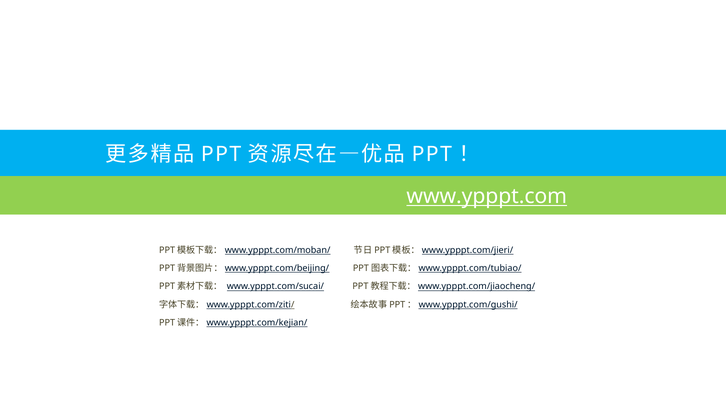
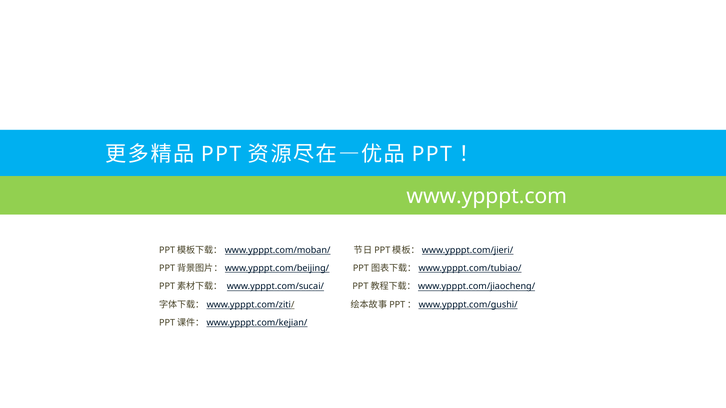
www.ypppt.com underline: present -> none (487, 197)
